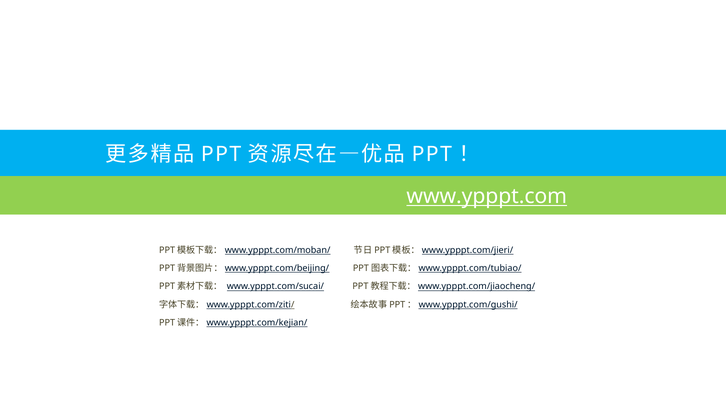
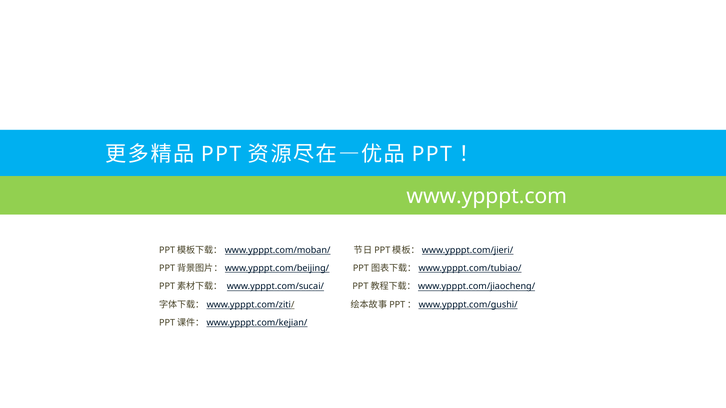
www.ypppt.com underline: present -> none (487, 197)
